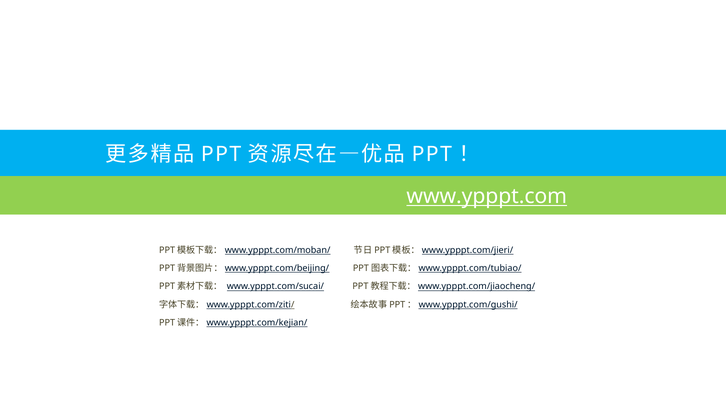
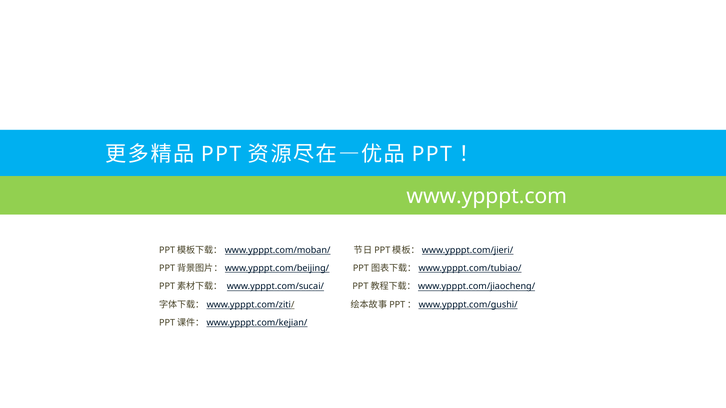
www.ypppt.com underline: present -> none (487, 197)
